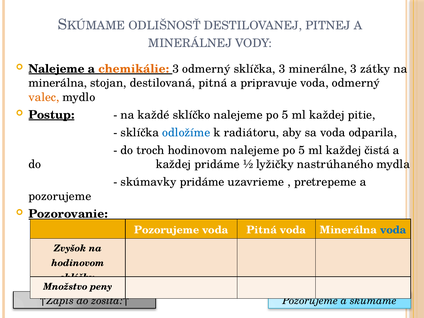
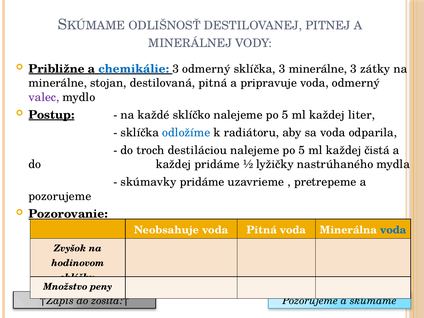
Nalejeme: Nalejeme -> Približne (57, 69)
chemikálie colour: orange -> blue (134, 69)
minerálna: minerálna -> minerálne (58, 83)
valec colour: orange -> purple (44, 97)
pitie: pitie -> liter (362, 115)
troch hodinovom: hodinovom -> destiláciou (197, 150)
Pozorujeme: Pozorujeme -> Neobsahuje (166, 230)
